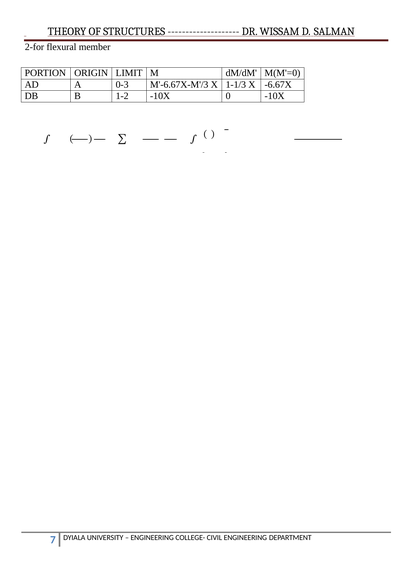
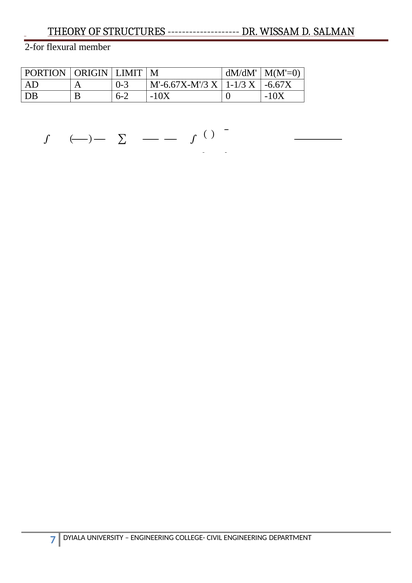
1-2: 1-2 -> 6-2 (122, 96)
